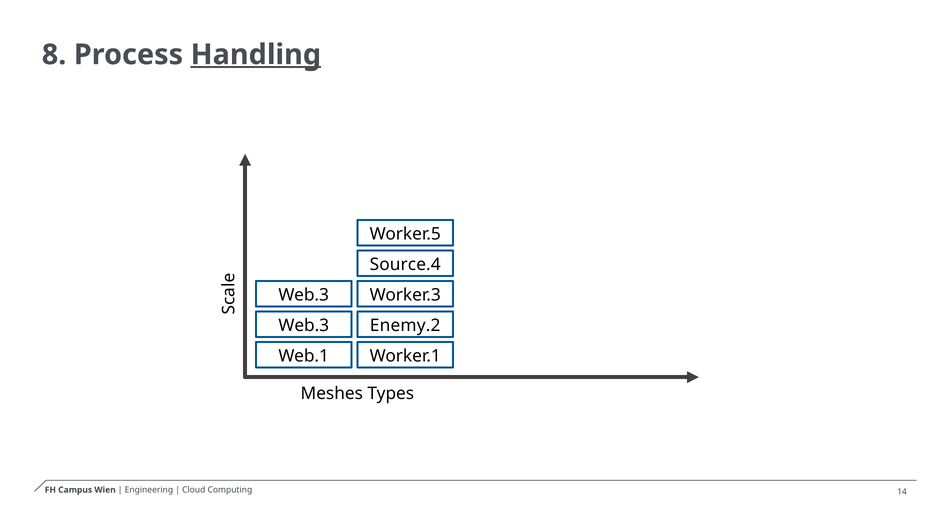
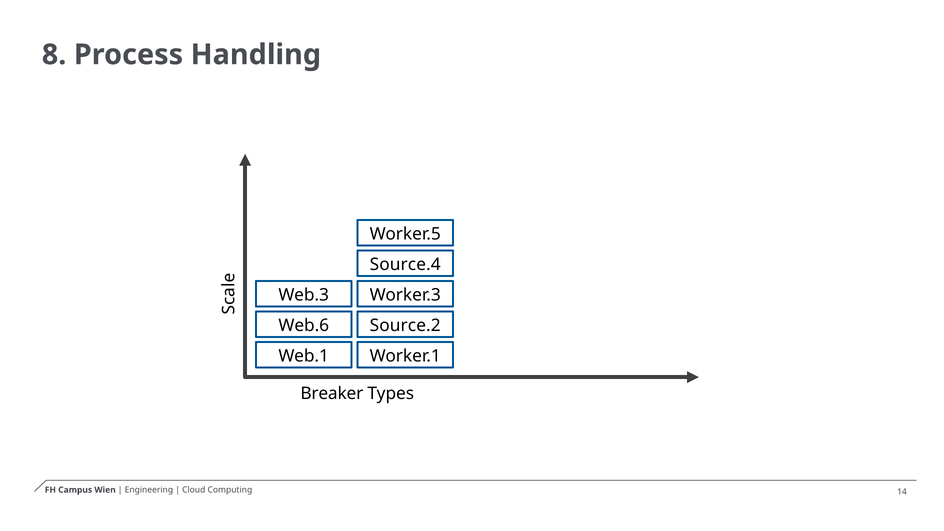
Handling underline: present -> none (256, 55)
Web.3: Web.3 -> Web.6 (304, 325)
Enemy.2: Enemy.2 -> Source.2 (405, 325)
Meshes: Meshes -> Breaker (332, 394)
